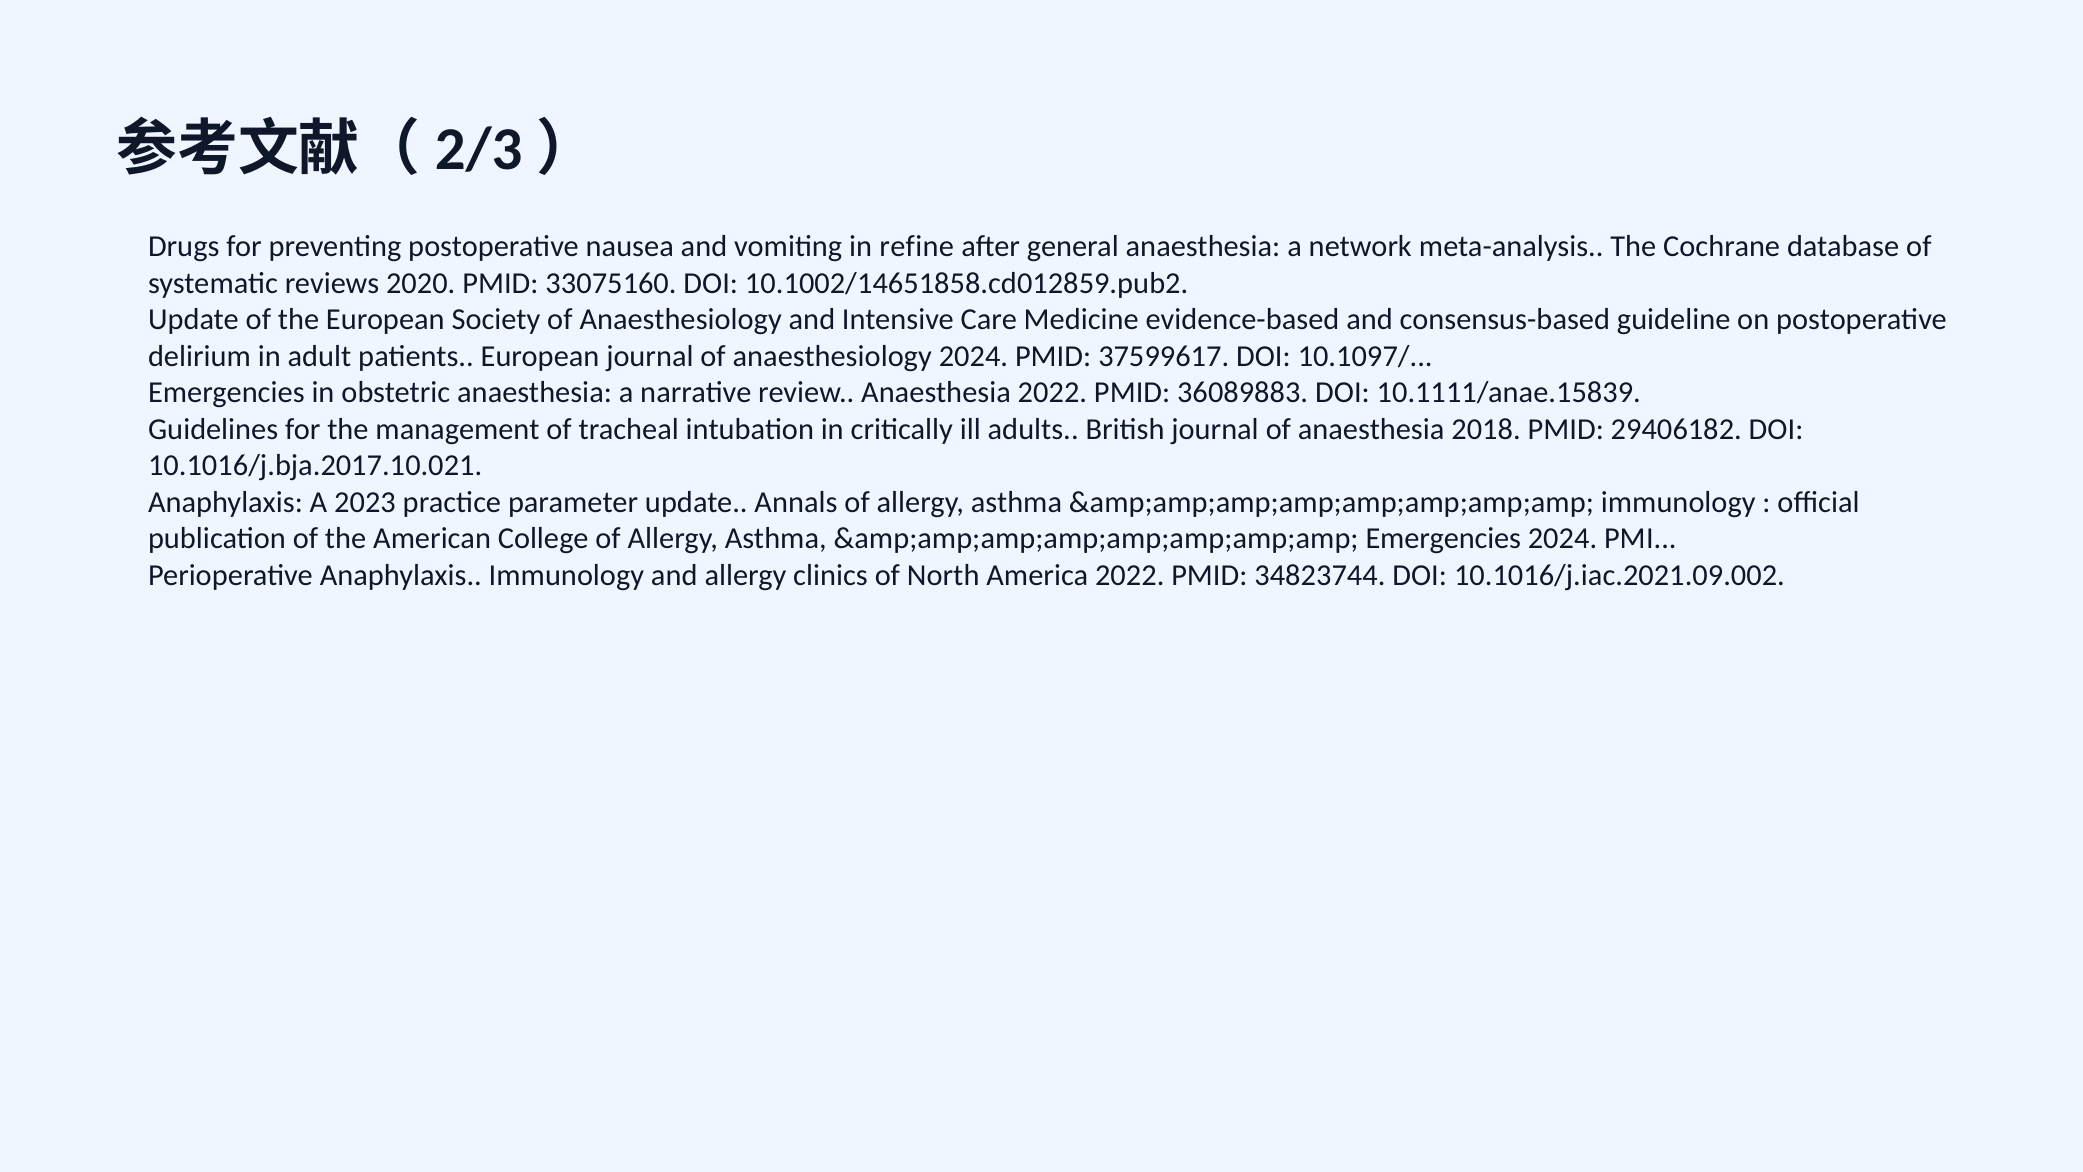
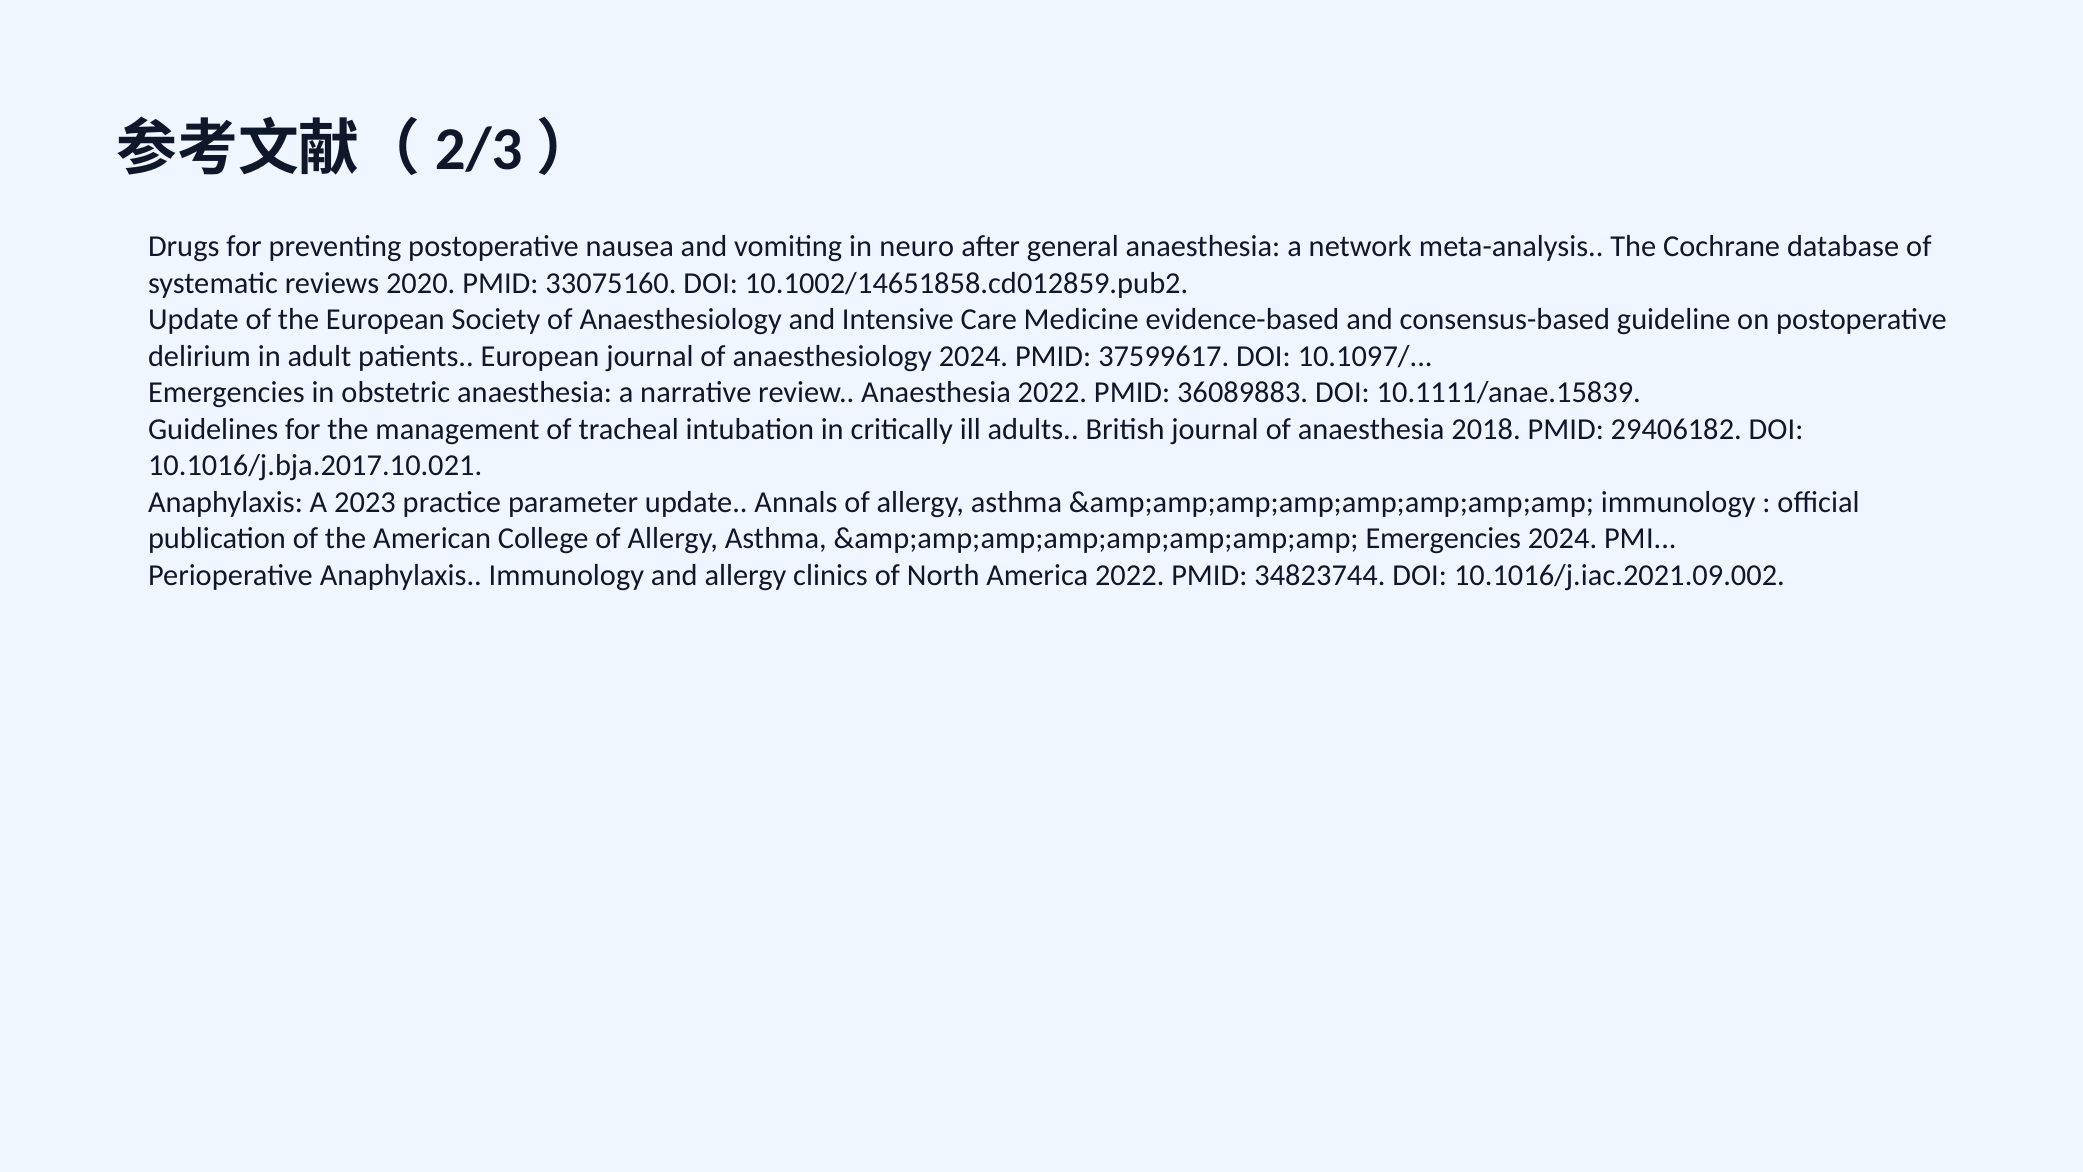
refine: refine -> neuro (917, 247)
